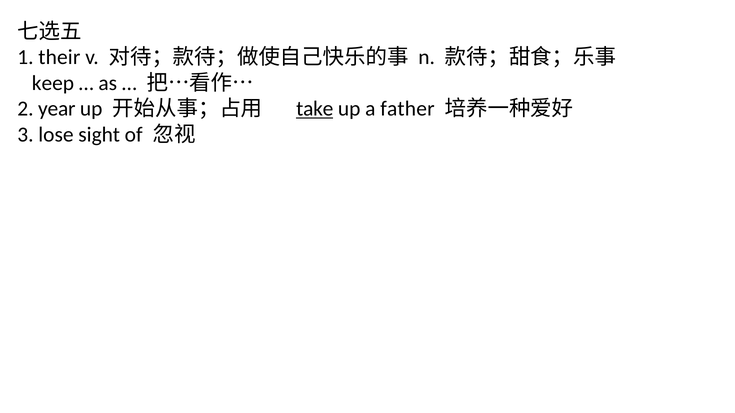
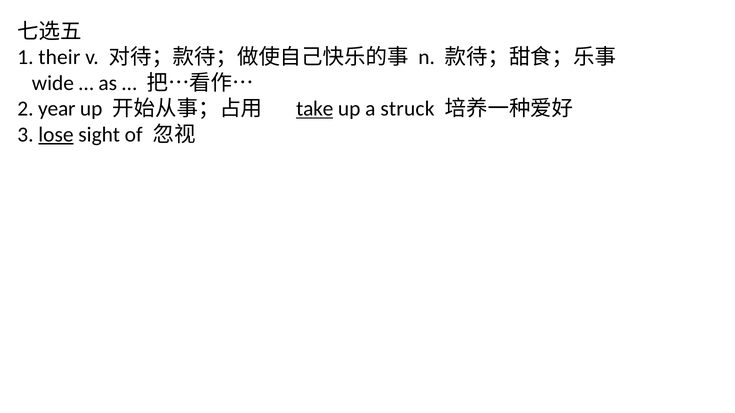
keep: keep -> wide (53, 83)
father: father -> struck (407, 109)
lose underline: none -> present (56, 135)
